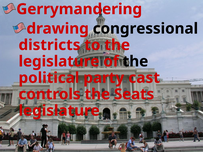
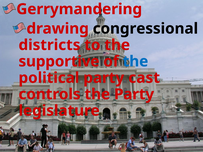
legislature: legislature -> supportive (59, 62)
the colour: black -> blue (135, 62)
the Seats: Seats -> Party (134, 94)
